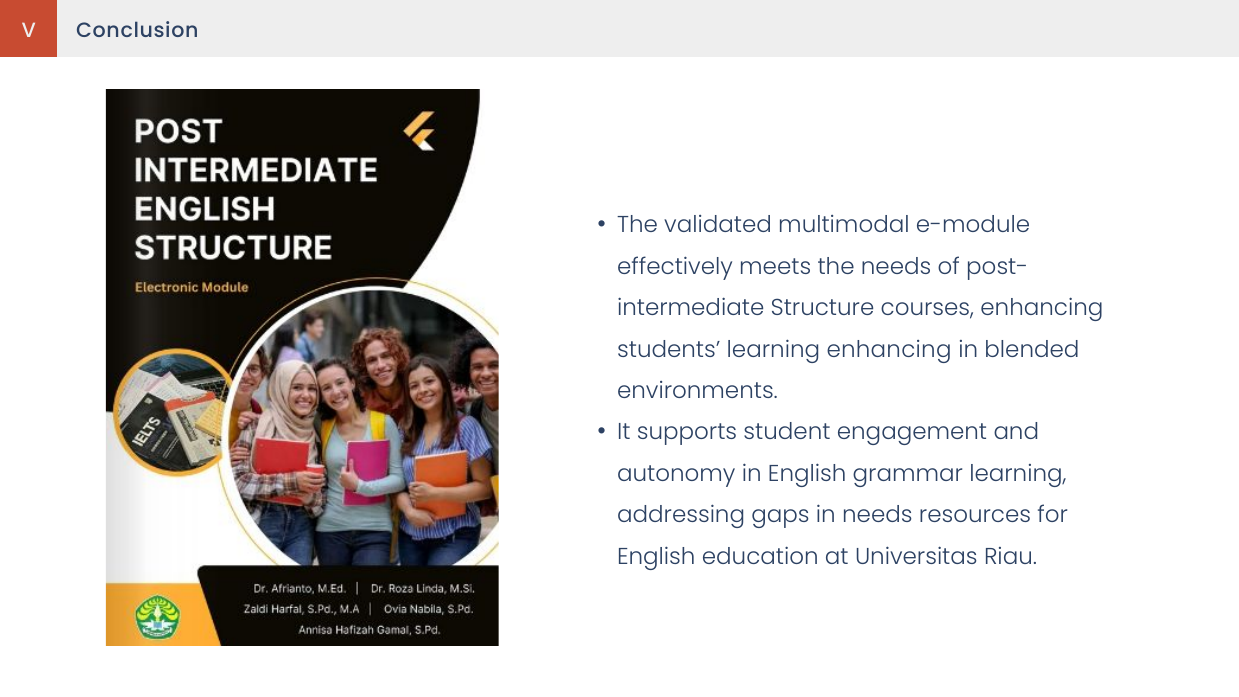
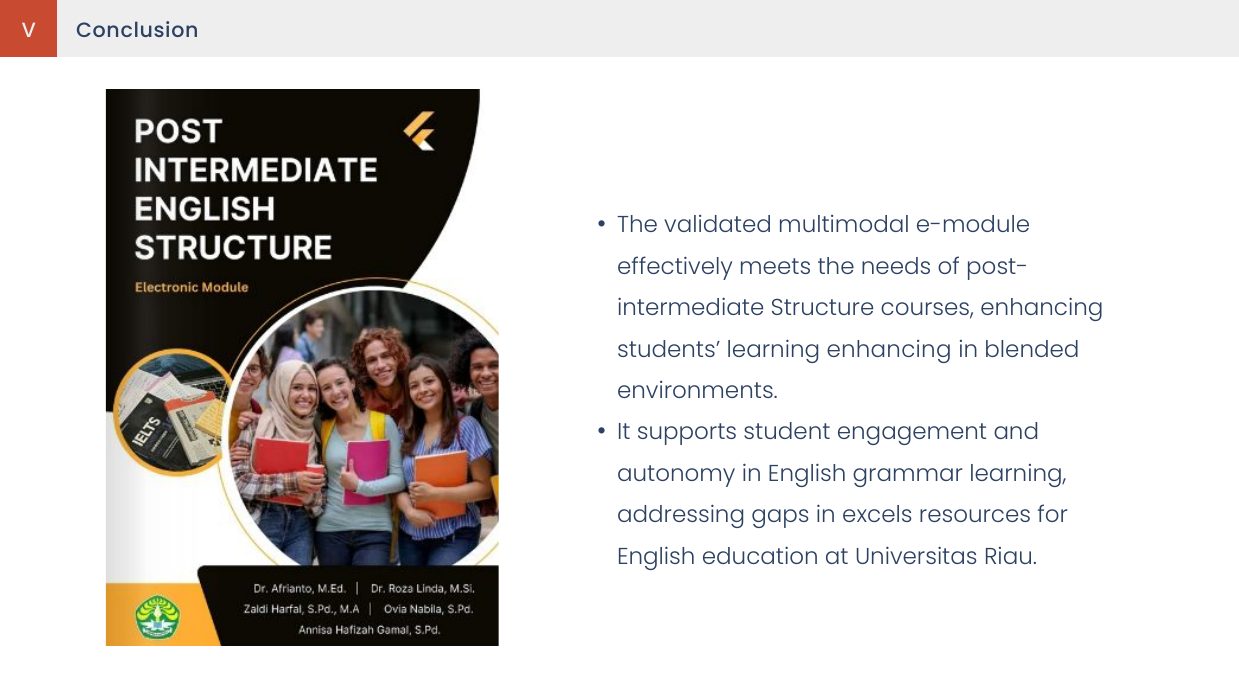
in needs: needs -> excels (877, 515)
